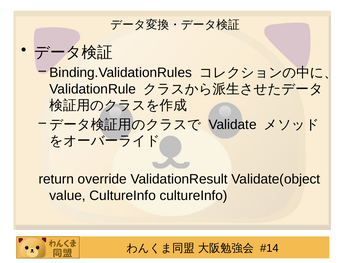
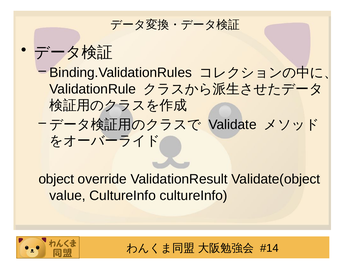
return: return -> object (56, 179)
